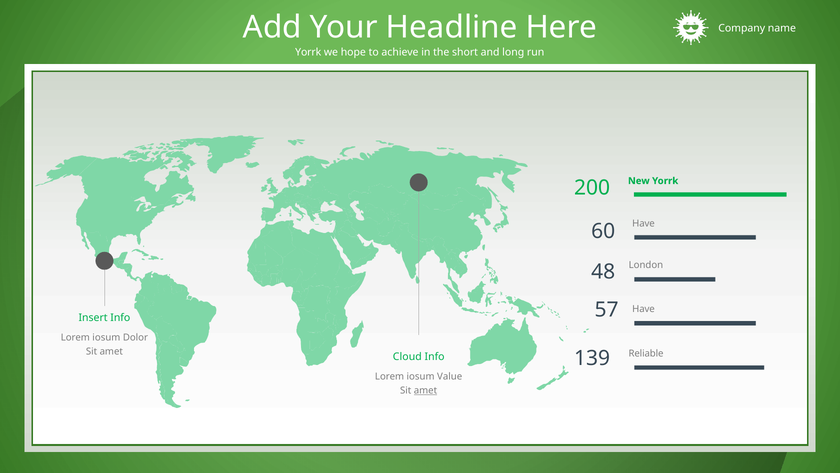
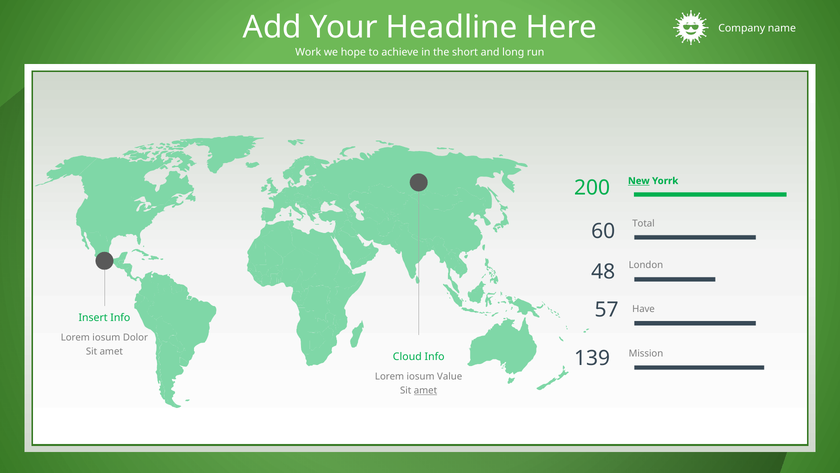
Yorrk: Yorrk -> Work (308, 52)
New underline: none -> present (639, 181)
Have: Have -> Total (643, 223)
Reliable: Reliable -> Mission (646, 353)
